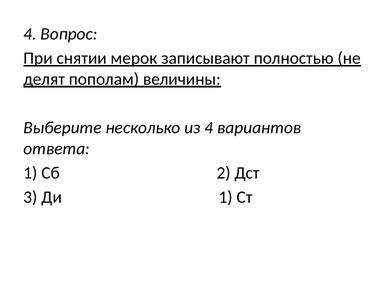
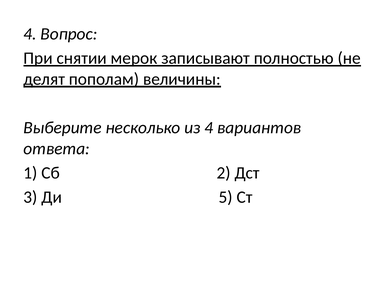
Ди 1: 1 -> 5 (226, 197)
